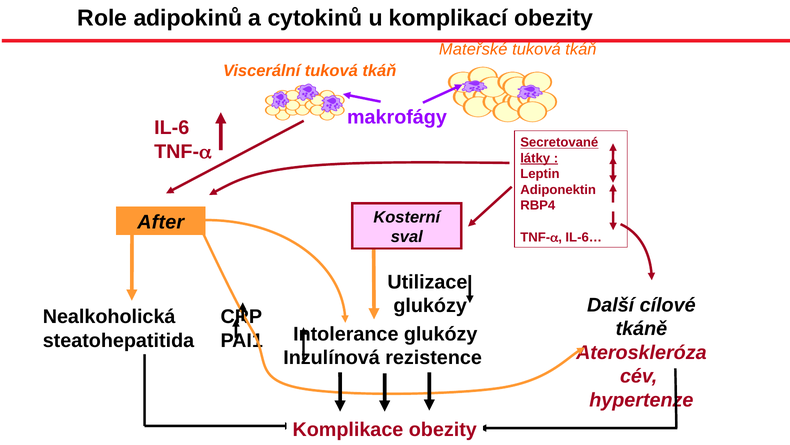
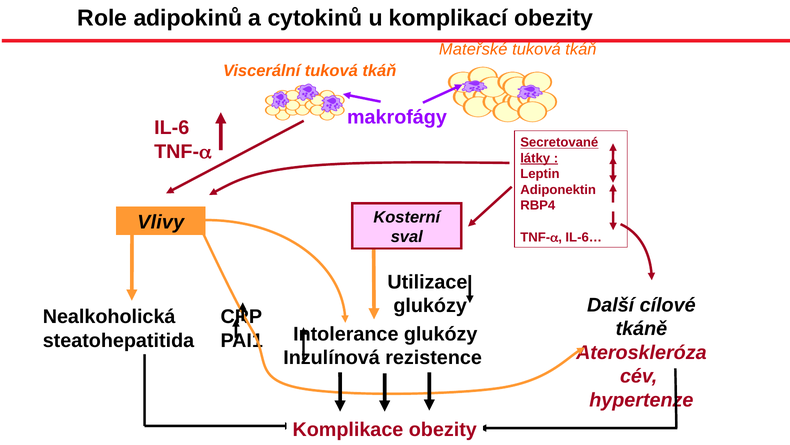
After: After -> Vlivy (161, 222)
